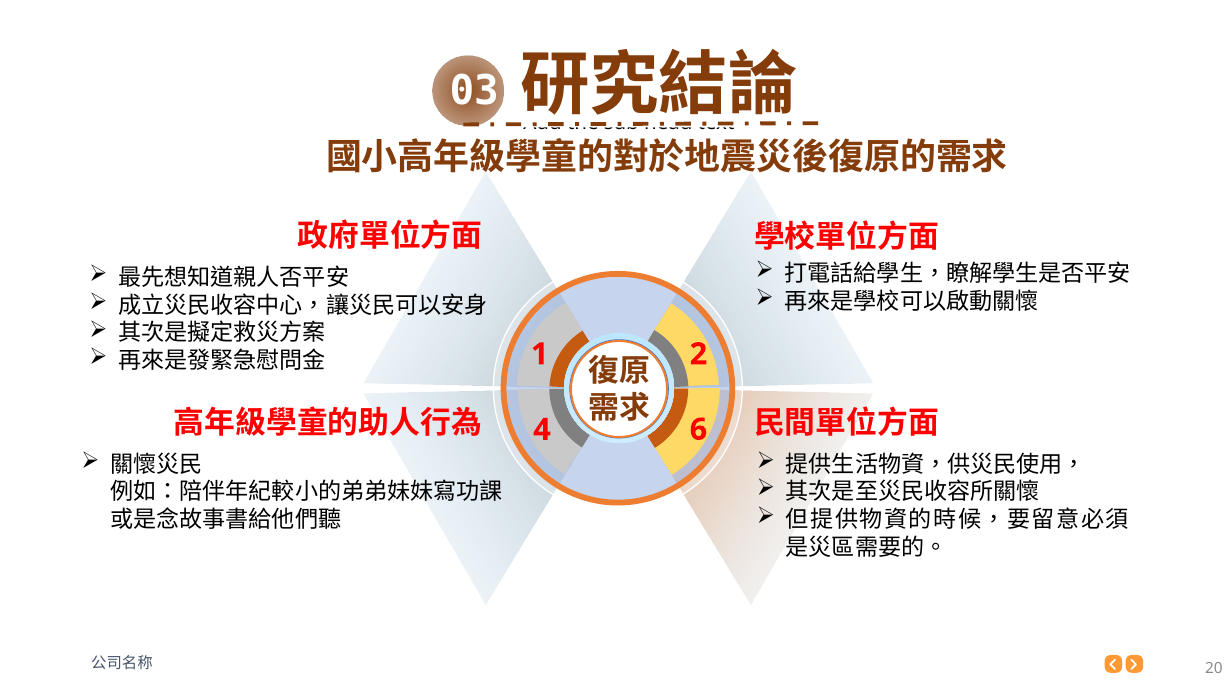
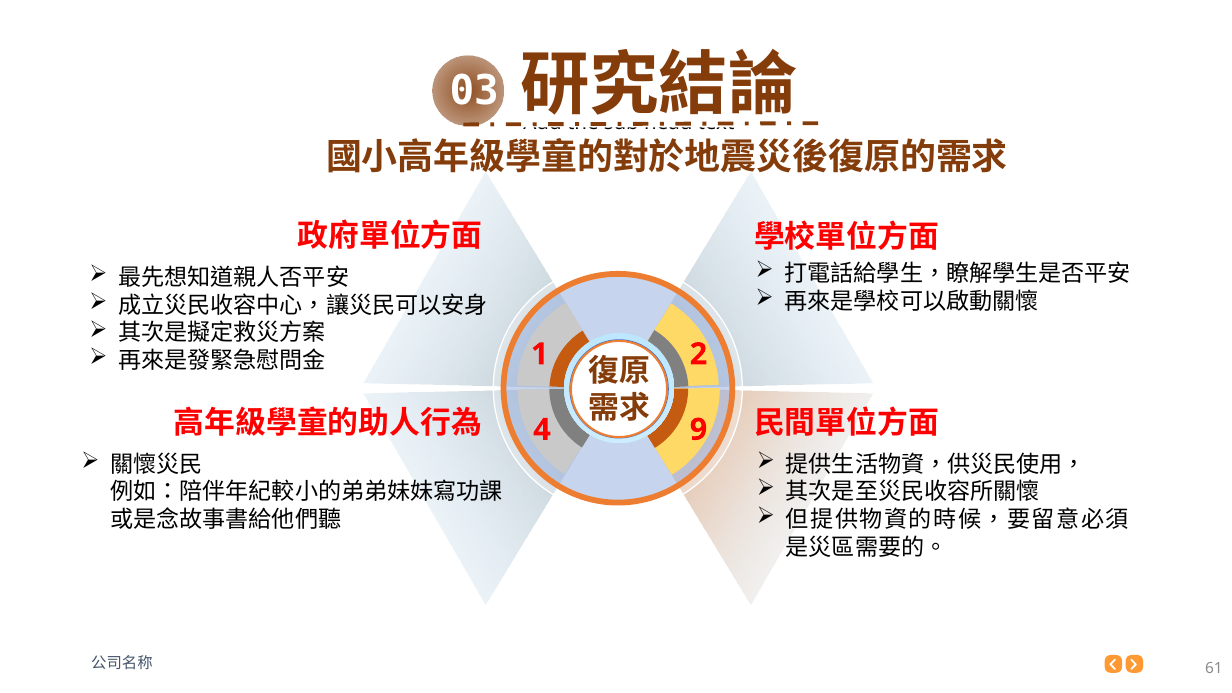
6: 6 -> 9 (698, 430)
20: 20 -> 61 (1214, 668)
